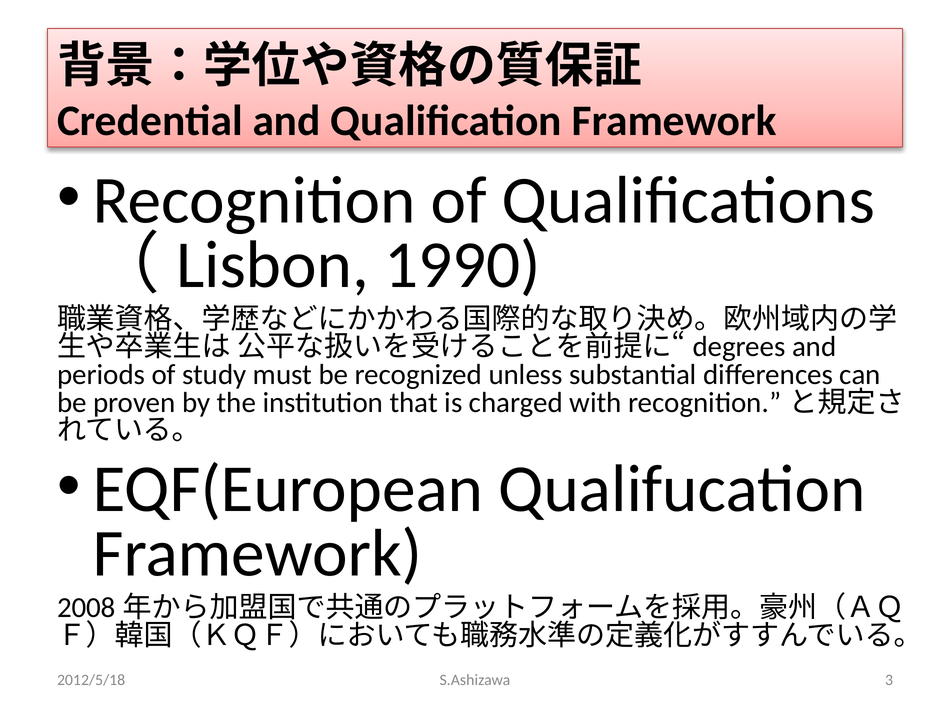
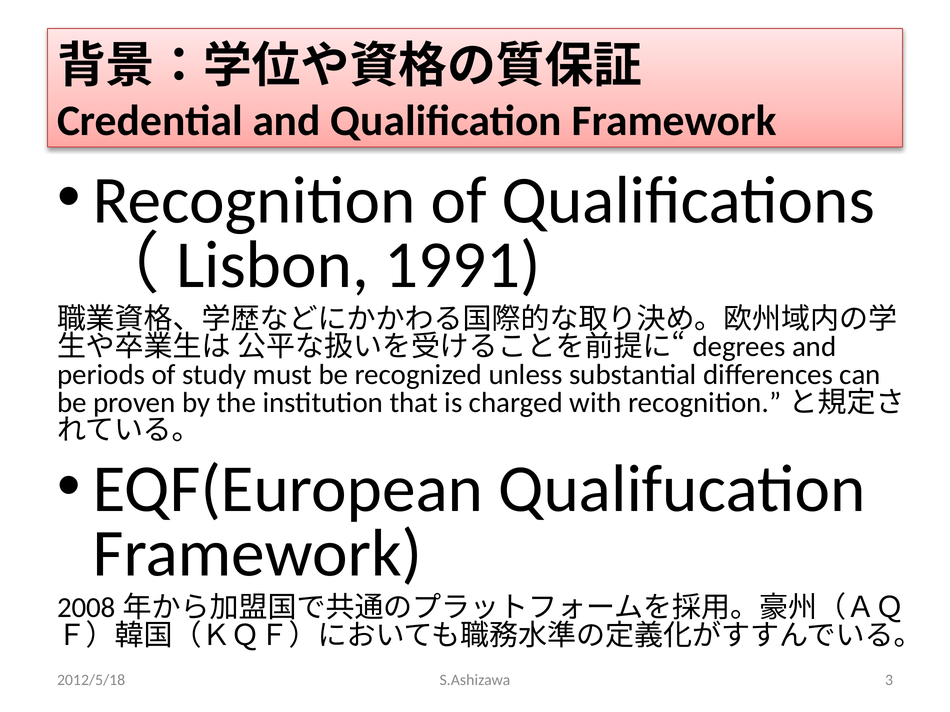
1990: 1990 -> 1991 (462, 265)
